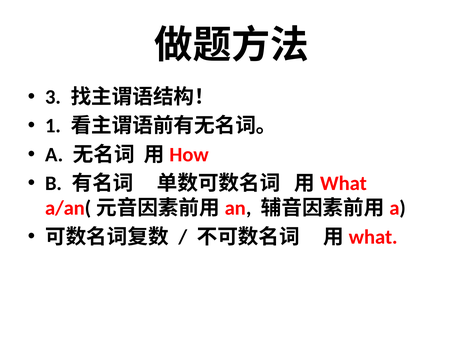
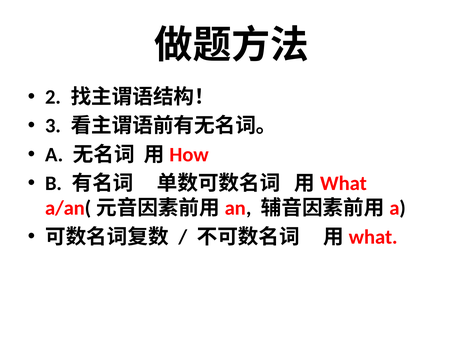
3: 3 -> 2 (53, 97)
1: 1 -> 3 (53, 126)
